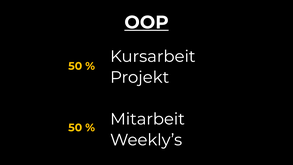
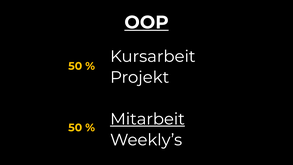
Mitarbeit underline: none -> present (147, 119)
